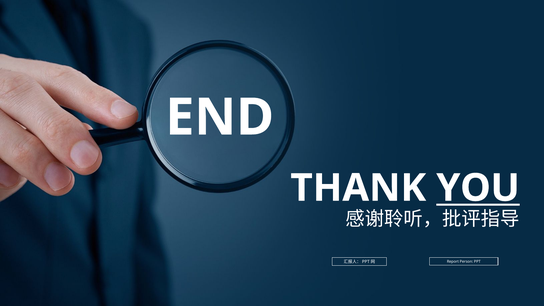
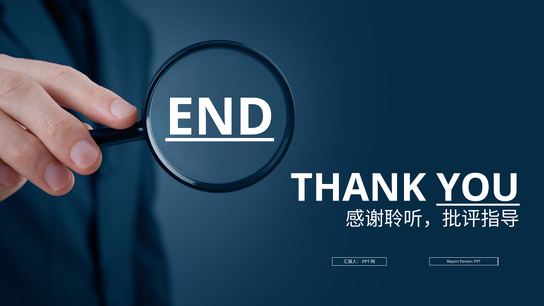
END underline: none -> present (220, 117)
